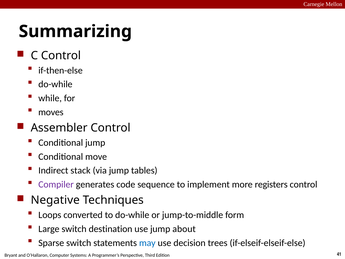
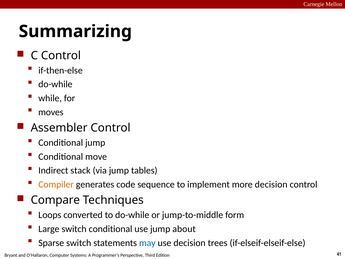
Compiler colour: purple -> orange (56, 184)
more registers: registers -> decision (271, 184)
Negative: Negative -> Compare (55, 200)
switch destination: destination -> conditional (111, 229)
